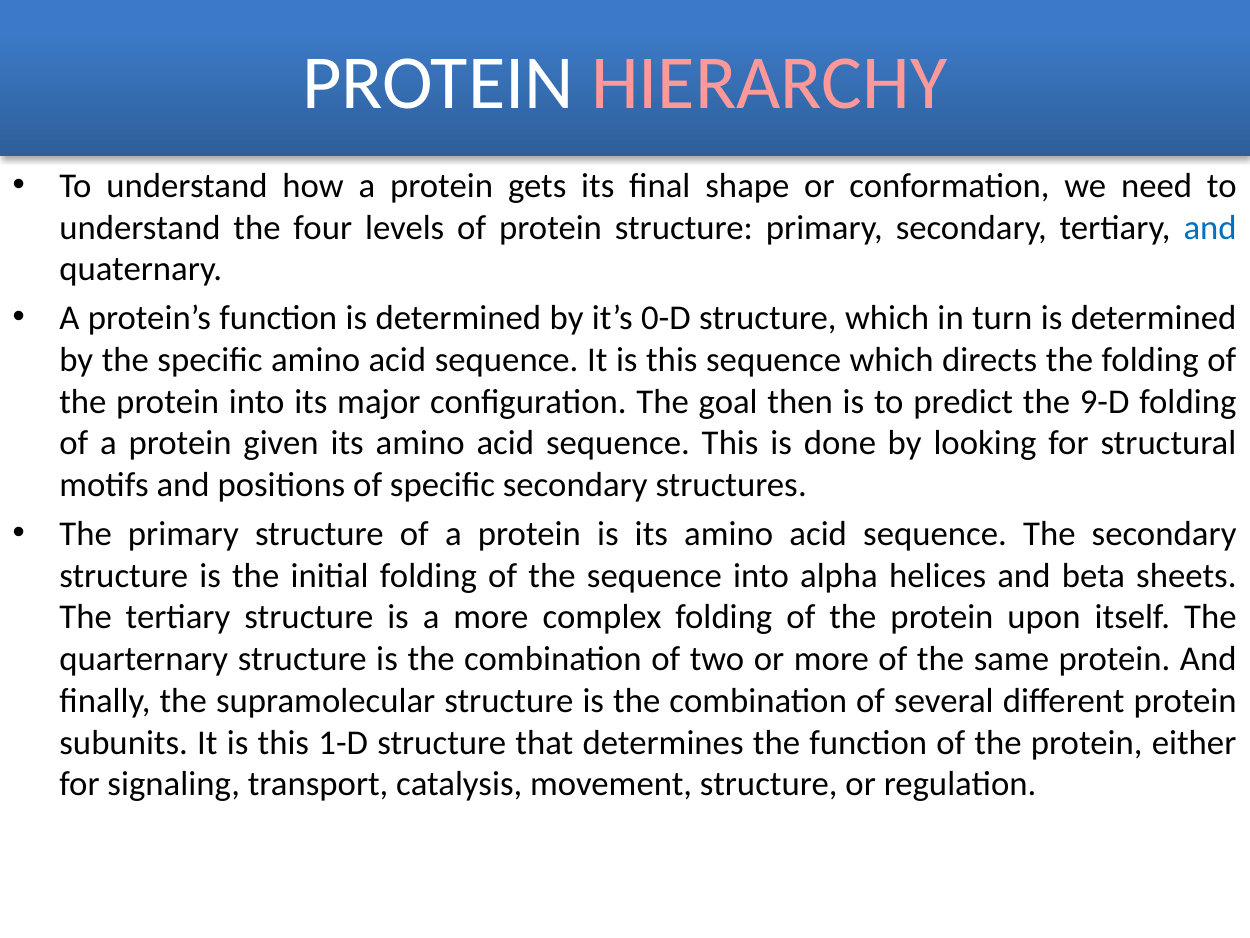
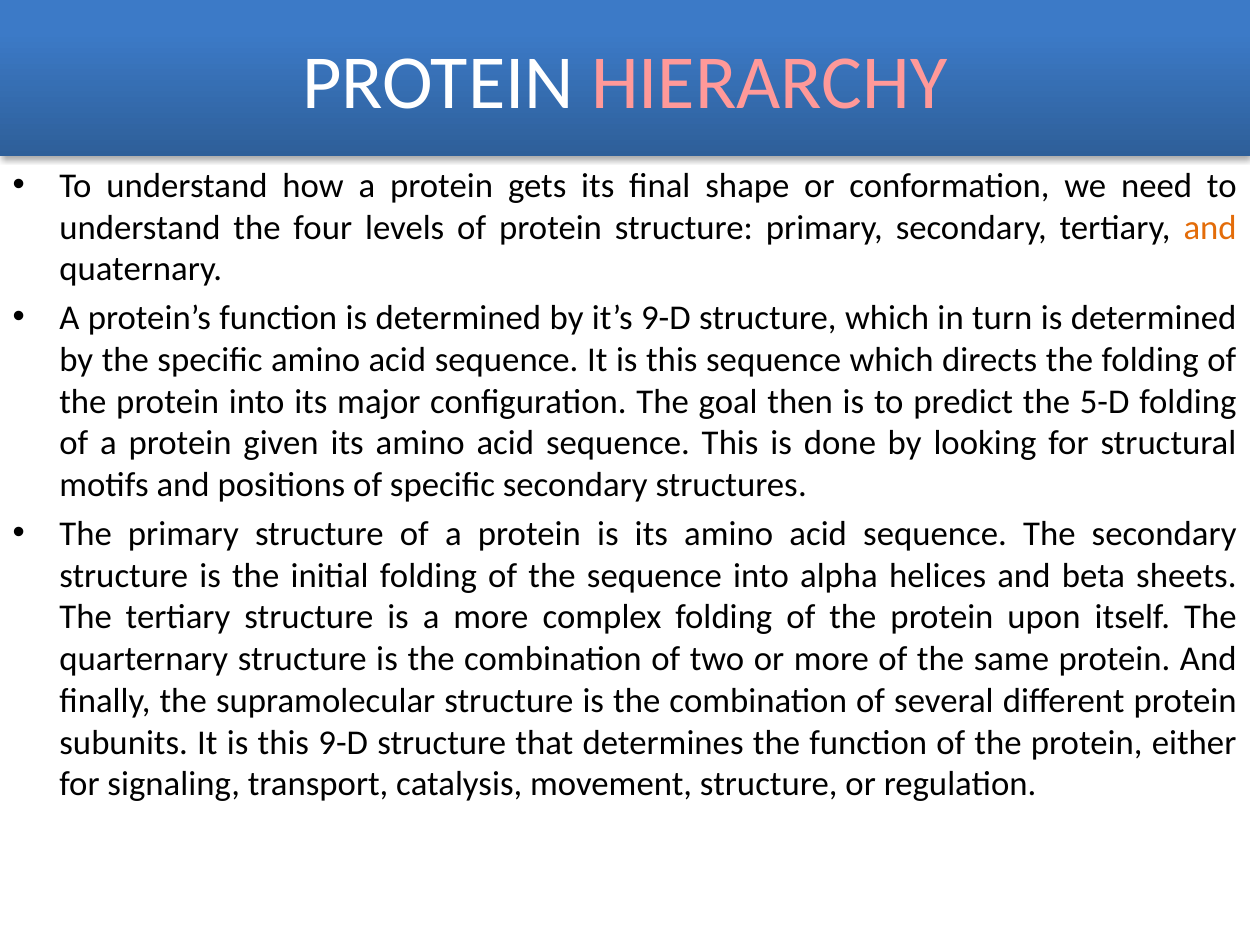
and colour: blue -> orange (1210, 228)
it’s 0-D: 0-D -> 9-D (666, 318)
9-D: 9-D -> 5-D (1105, 401)
this 1-D: 1-D -> 9-D (343, 742)
